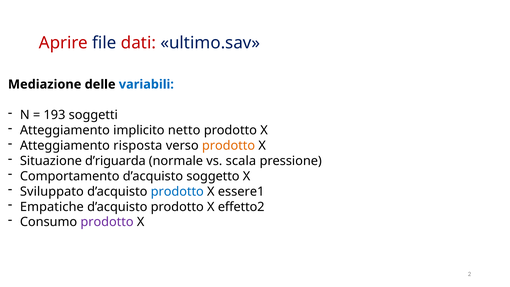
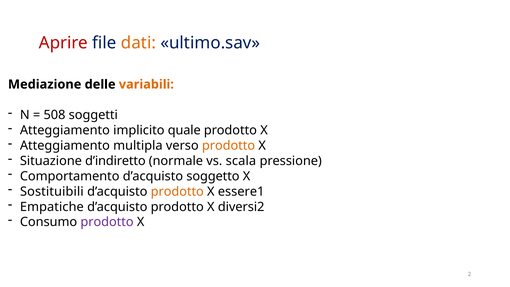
dati colour: red -> orange (138, 43)
variabili colour: blue -> orange (146, 84)
193: 193 -> 508 (54, 115)
netto: netto -> quale (184, 130)
risposta: risposta -> multipla (138, 146)
d’riguarda: d’riguarda -> d’indiretto (115, 161)
Sviluppato: Sviluppato -> Sostituibili (52, 191)
prodotto colour: blue -> orange (177, 191)
effetto2: effetto2 -> diversi2 (241, 207)
